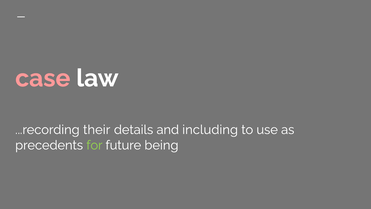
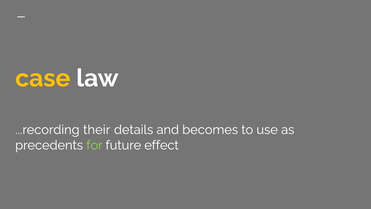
case colour: pink -> yellow (43, 78)
including: including -> becomes (210, 130)
being: being -> effect (162, 145)
